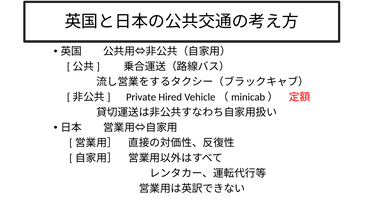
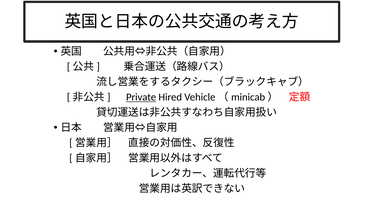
Private underline: none -> present (141, 97)
